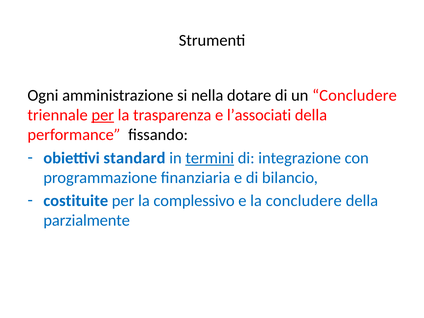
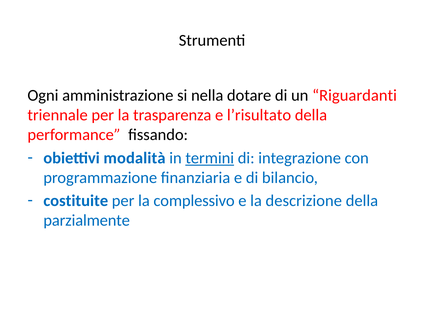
un Concludere: Concludere -> Riguardanti (355, 95)
per underline: present -> none (103, 115)
l’associati: l’associati -> l’risultato (259, 115)
standard: standard -> modalità (134, 158)
la concludere: concludere -> descrizione (304, 201)
